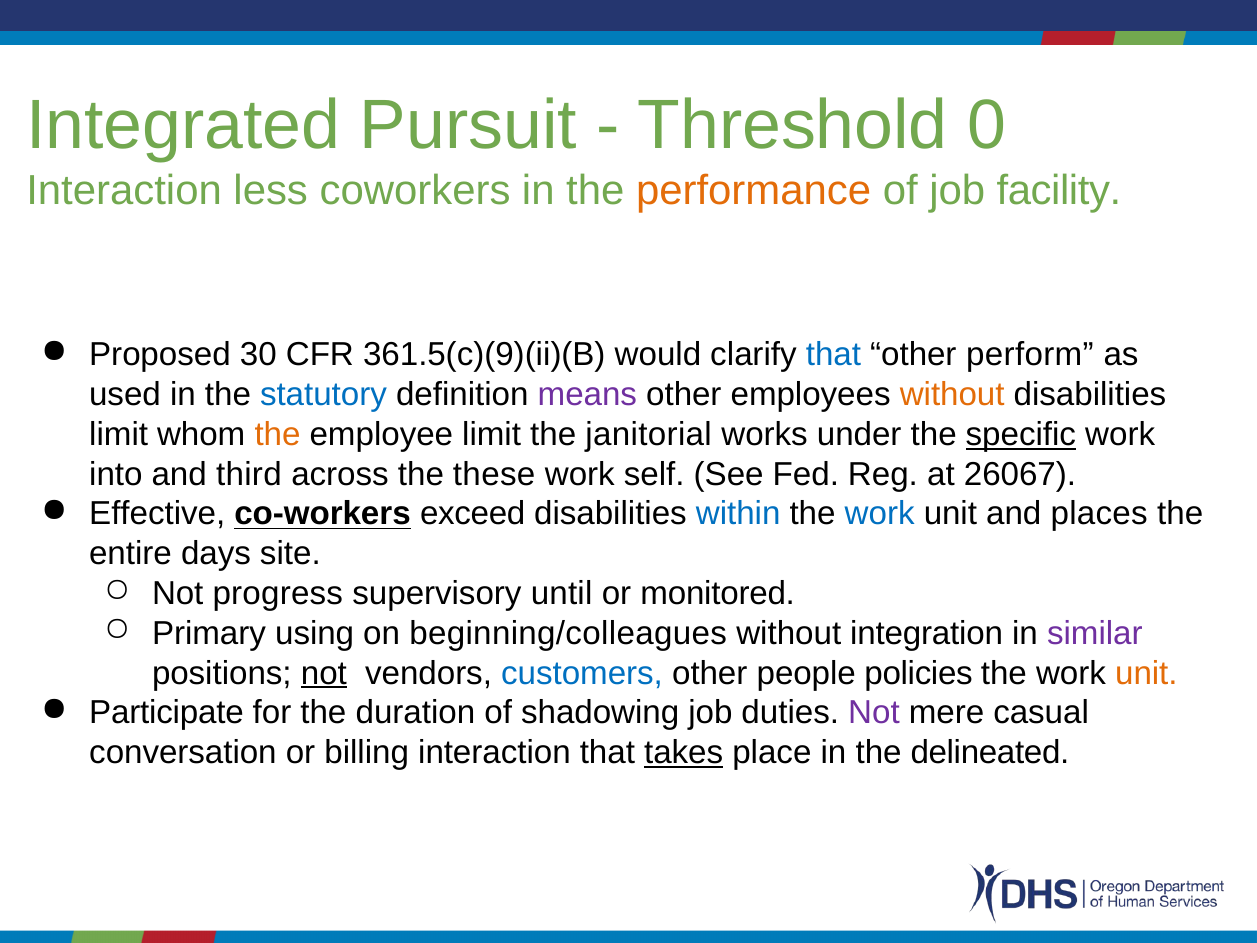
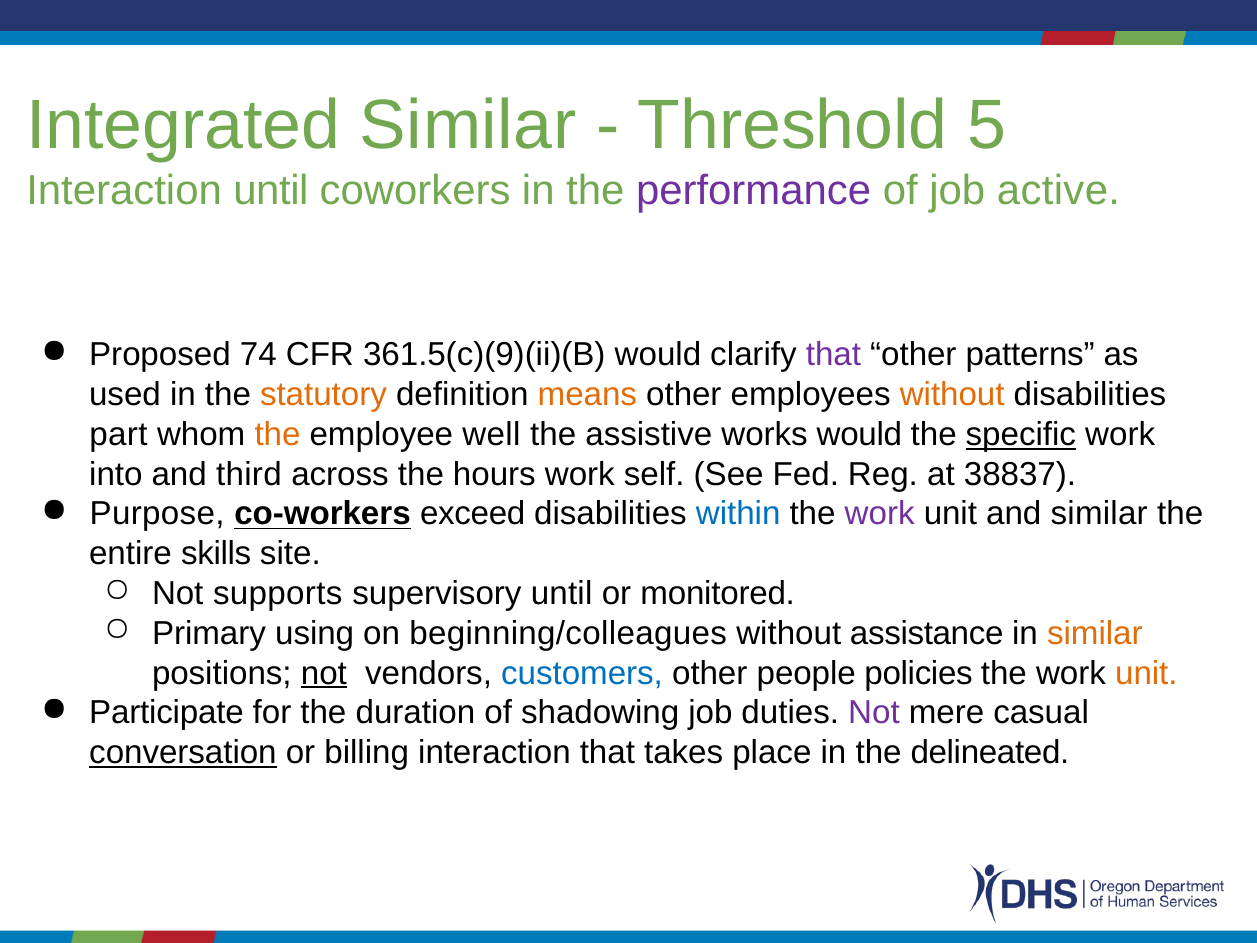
Integrated Pursuit: Pursuit -> Similar (468, 125)
0: 0 -> 5 (986, 125)
Interaction less: less -> until (271, 190)
performance colour: orange -> purple (754, 190)
facility: facility -> active (1058, 190)
30: 30 -> 74 (258, 355)
that colour: blue -> purple (833, 355)
perform: perform -> patterns (1030, 355)
statutory colour: blue -> orange (323, 394)
means colour: purple -> orange (587, 394)
limit: limit -> part (118, 434)
employee limit: limit -> well (491, 434)
janitorial: janitorial -> assistive (649, 434)
works under: under -> would (859, 434)
these: these -> hours (494, 474)
26067: 26067 -> 38837 (1020, 474)
Effective: Effective -> Purpose (157, 514)
work colour: blue -> purple (880, 514)
and places: places -> similar (1099, 514)
days: days -> skills (216, 554)
progress: progress -> supports (278, 593)
integration: integration -> assistance (927, 633)
similar colour: purple -> orange (1095, 633)
conversation underline: none -> present (183, 752)
takes underline: present -> none (684, 752)
